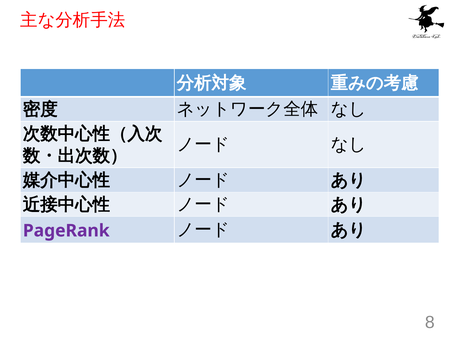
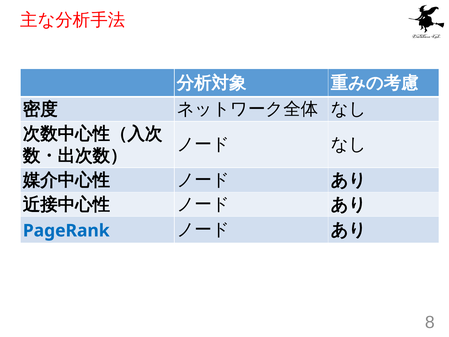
PageRank colour: purple -> blue (66, 231)
